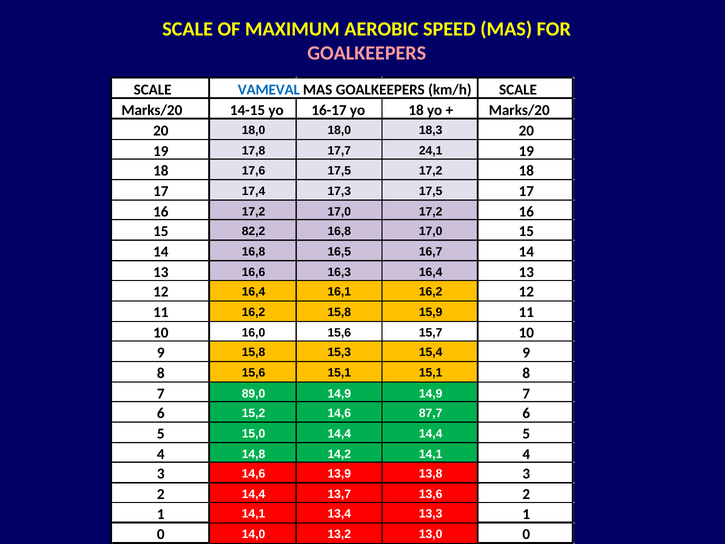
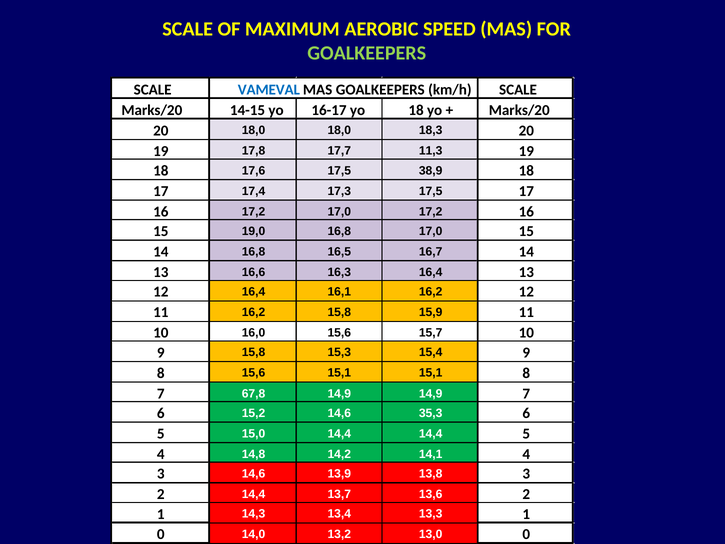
GOALKEEPERS colour: pink -> light green (367, 53)
24,1: 24,1 -> 11,3 (431, 151)
17,5 17,2: 17,2 -> 38,9 (431, 170)
82,2: 82,2 -> 19,0 (254, 231)
89,0: 89,0 -> 67,8 (254, 393)
87,7: 87,7 -> 35,3 (431, 413)
14,1: 14,1 -> 14,3 (254, 514)
